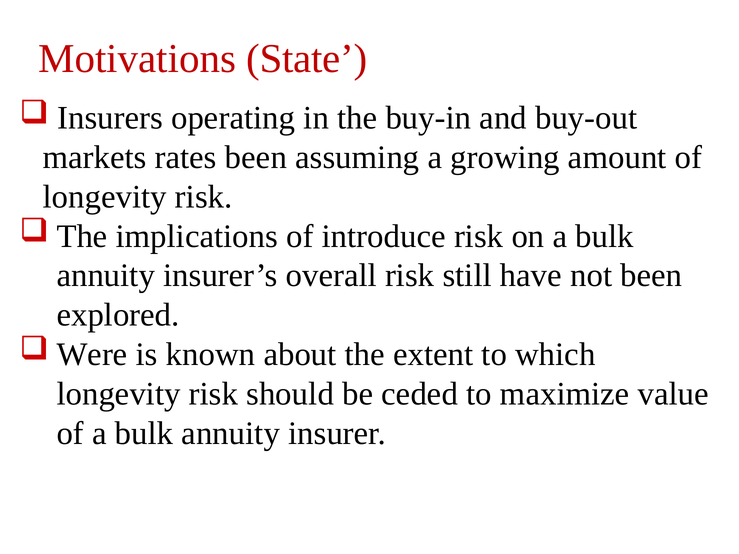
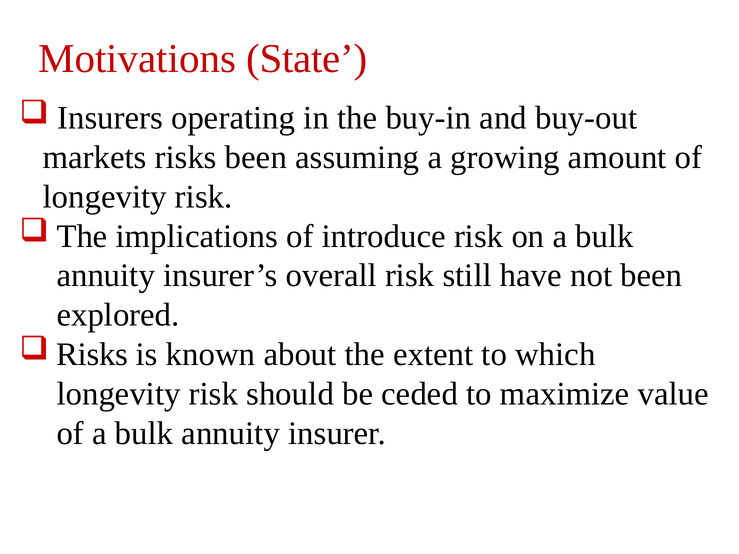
markets rates: rates -> risks (186, 157)
Were: Were -> Risks (92, 355)
